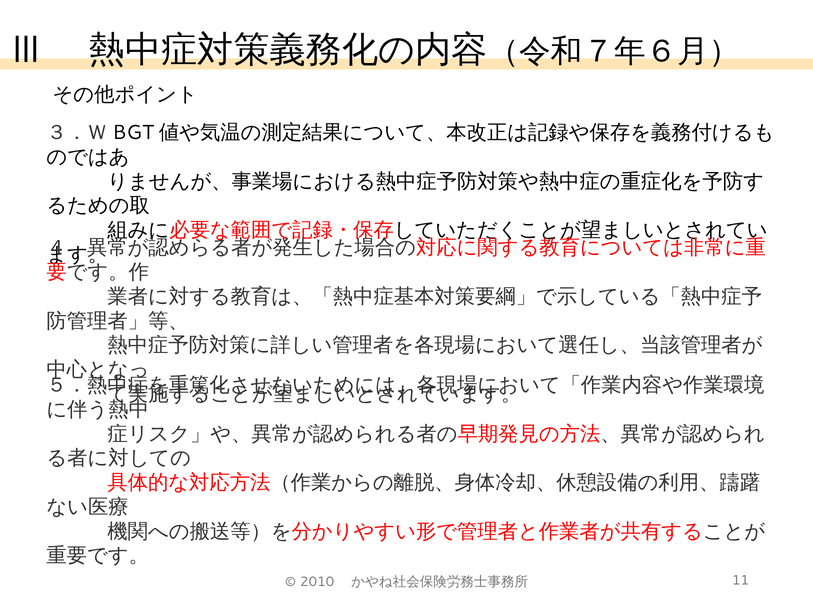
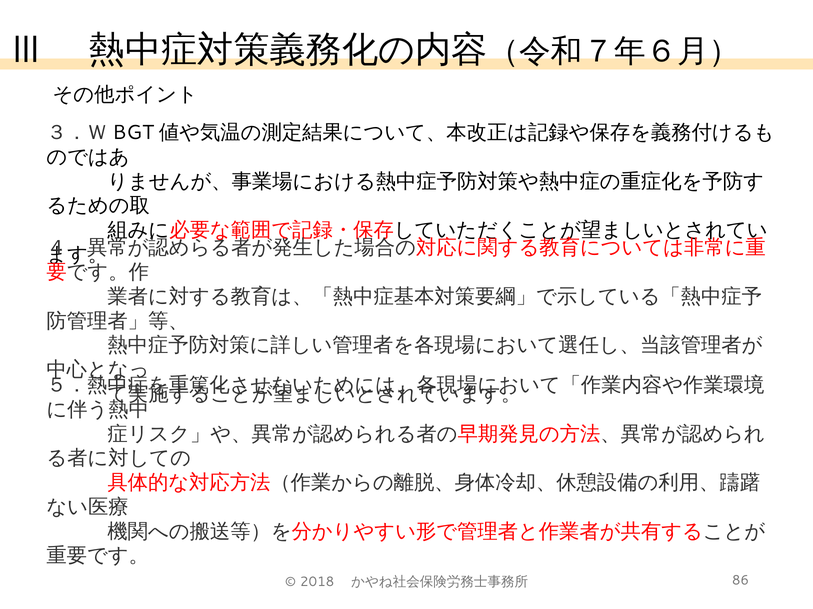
2010: 2010 -> 2018 (317, 582)
11: 11 -> 86 (740, 581)
